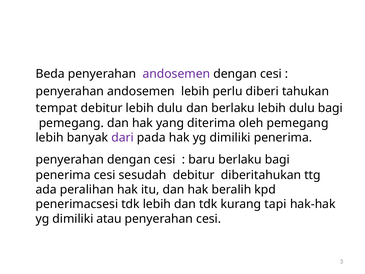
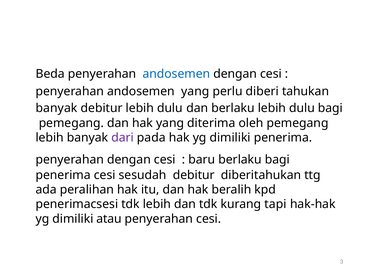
andosemen colour: purple -> blue (176, 74)
andosemen lebih: lebih -> yang (195, 91)
tempat: tempat -> banyak (57, 108)
